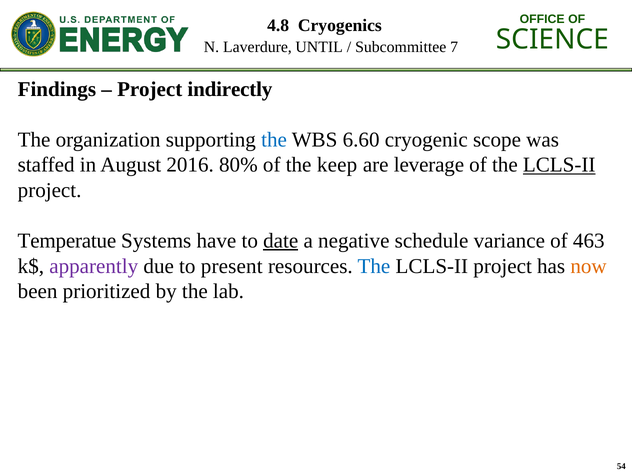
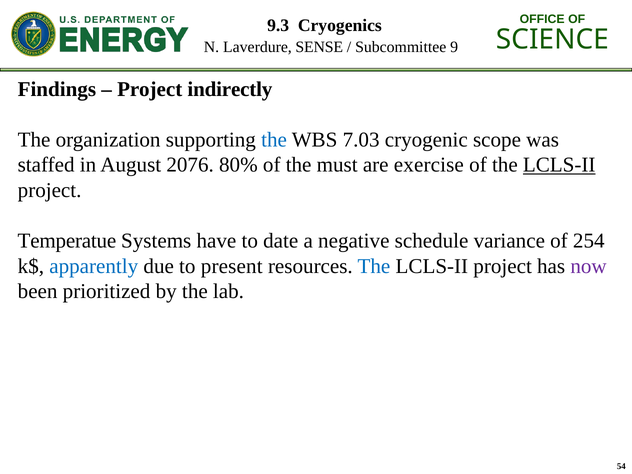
4.8: 4.8 -> 9.3 (278, 25)
UNTIL: UNTIL -> SENSE (319, 47)
7: 7 -> 9 (454, 47)
6.60: 6.60 -> 7.03 (361, 140)
2016: 2016 -> 2076 (190, 165)
keep: keep -> must (337, 165)
leverage: leverage -> exercise (429, 165)
date underline: present -> none (281, 241)
463: 463 -> 254 (589, 241)
apparently colour: purple -> blue (94, 266)
now colour: orange -> purple (589, 266)
